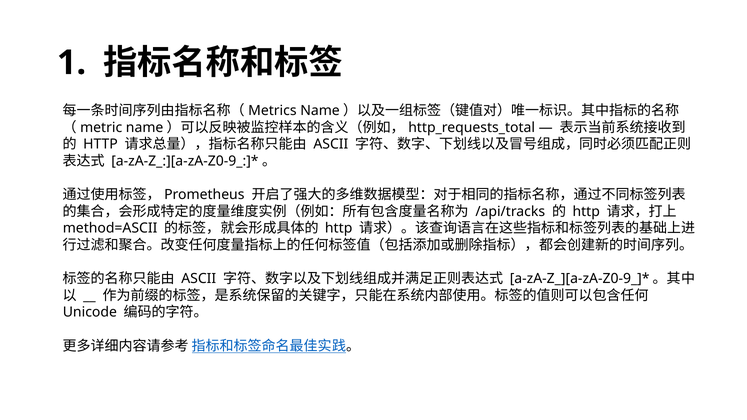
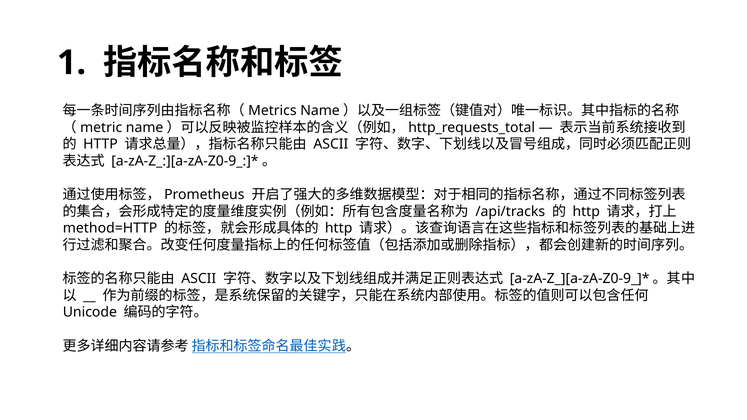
method=ASCII: method=ASCII -> method=HTTP (110, 228)
